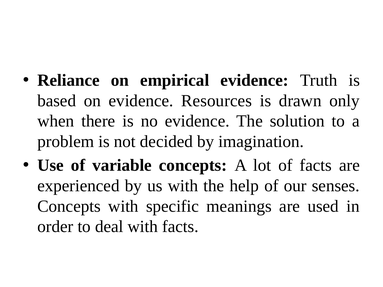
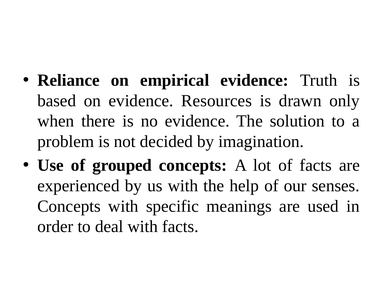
variable: variable -> grouped (122, 165)
